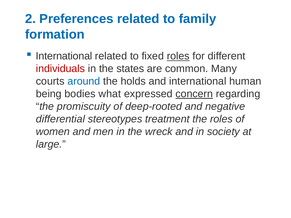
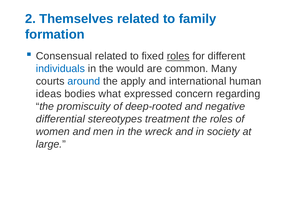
Preferences: Preferences -> Themselves (76, 19)
International: International -> Consensual (64, 56)
individuals colour: red -> blue (60, 69)
states: states -> would (130, 69)
holds: holds -> apply (133, 81)
being: being -> ideas (49, 94)
concern underline: present -> none (194, 94)
